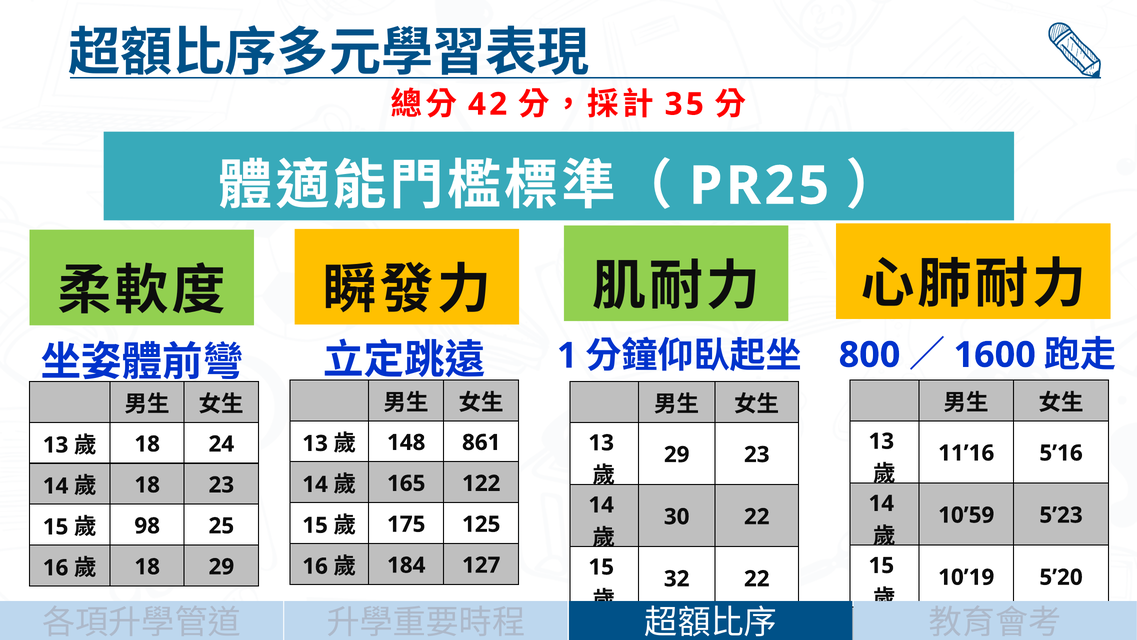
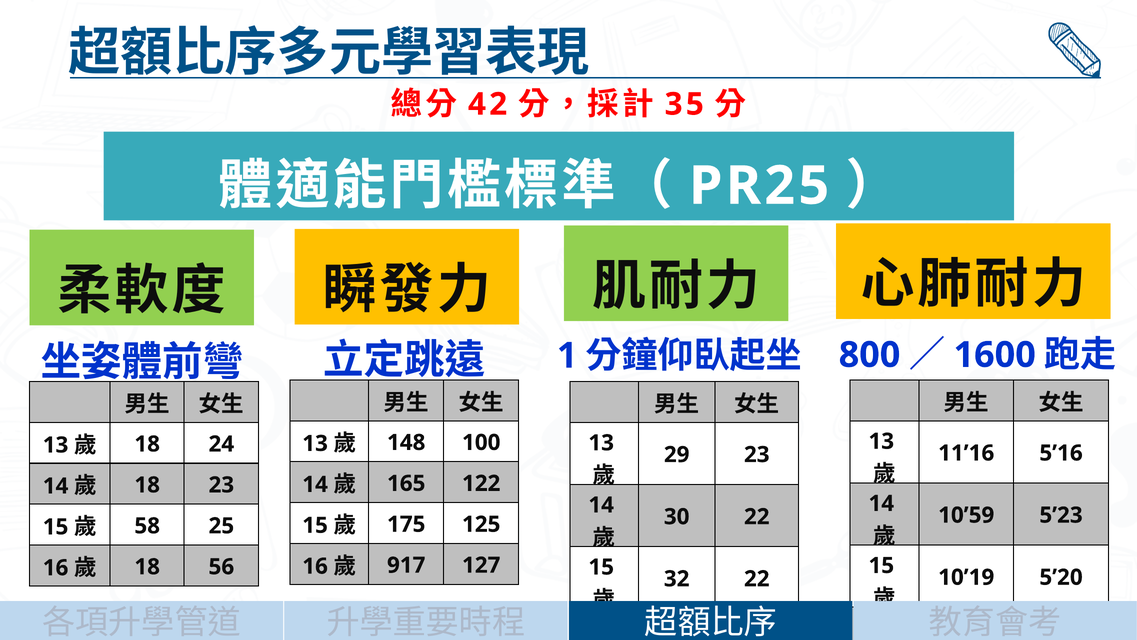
861: 861 -> 100 (481, 442)
98: 98 -> 58 (147, 526)
184: 184 -> 917 (406, 565)
18 29: 29 -> 56 (221, 566)
